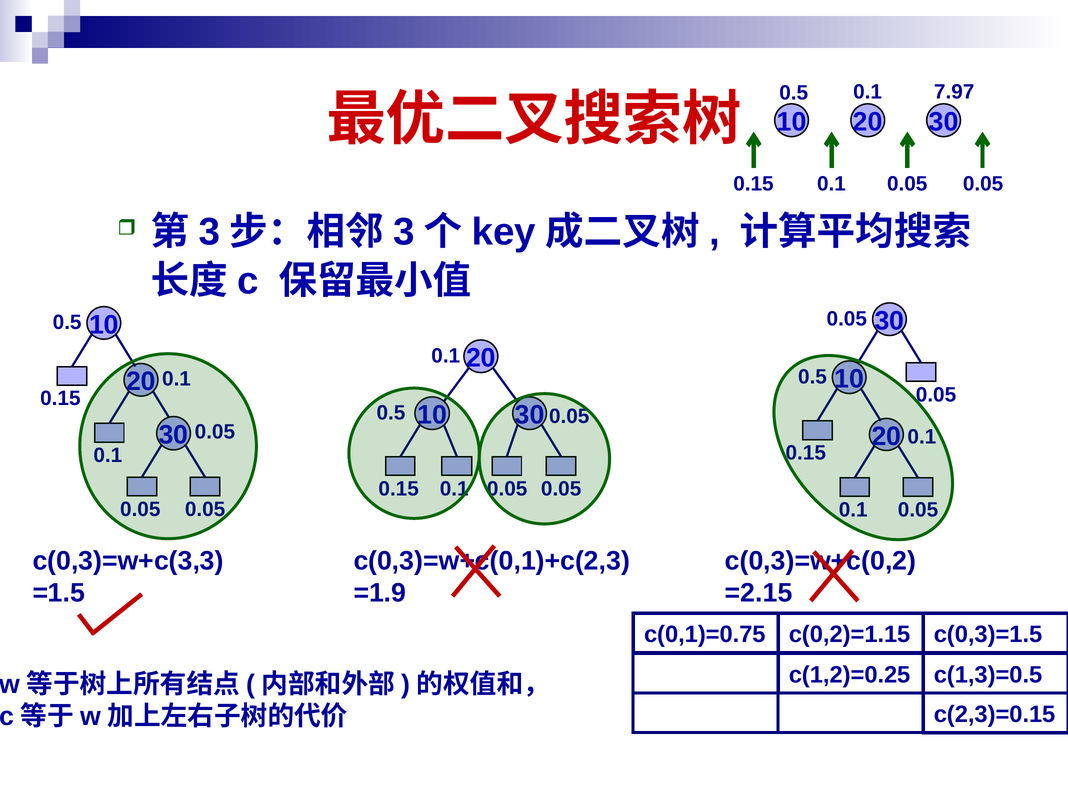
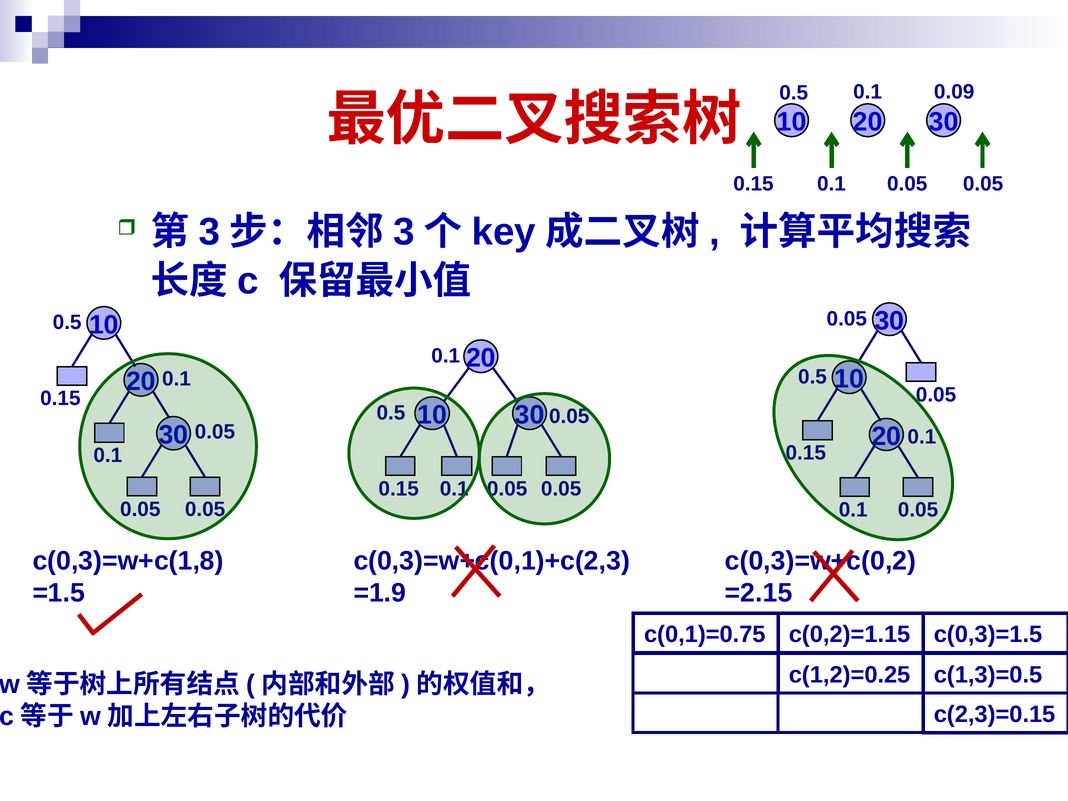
7.97: 7.97 -> 0.09 (954, 92)
c(0,3)=w+c(3,3: c(0,3)=w+c(3,3 -> c(0,3)=w+c(1,8 (128, 561)
